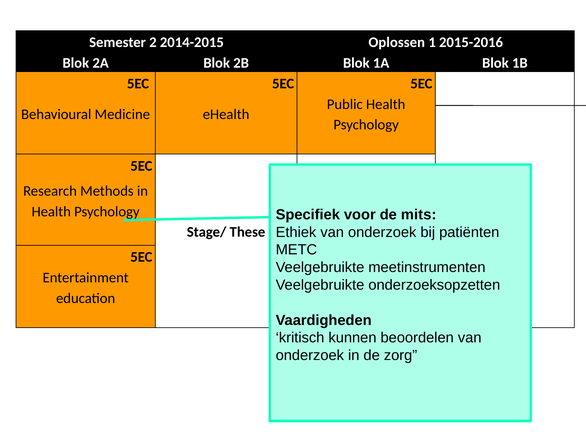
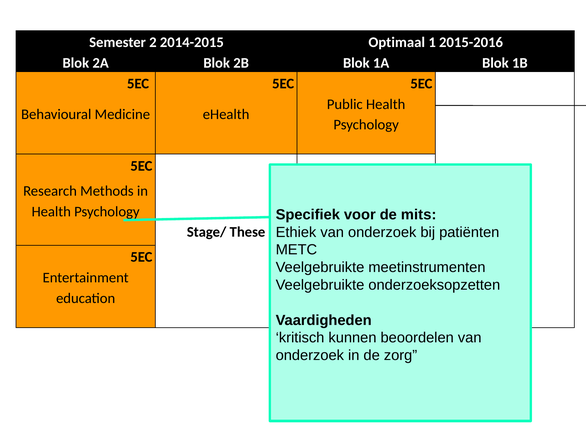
Oplossen: Oplossen -> Optimaal (397, 42)
